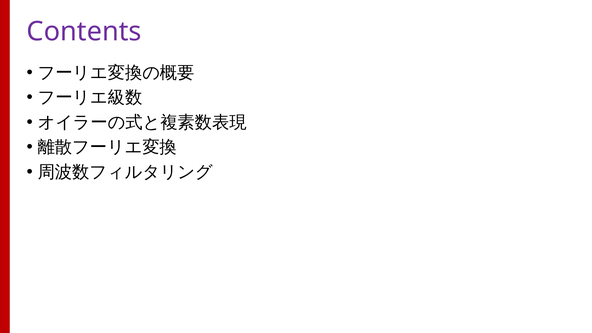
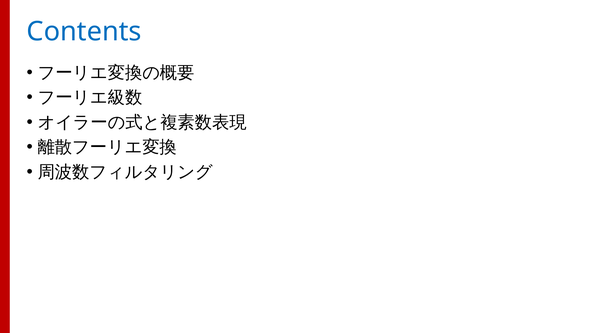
Contents colour: purple -> blue (84, 31)
